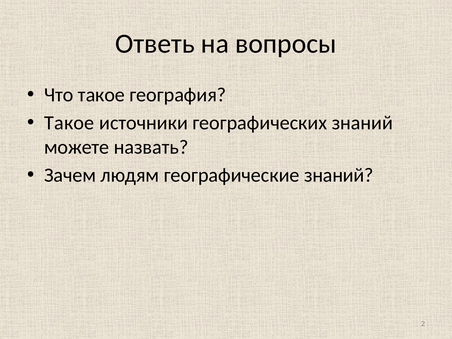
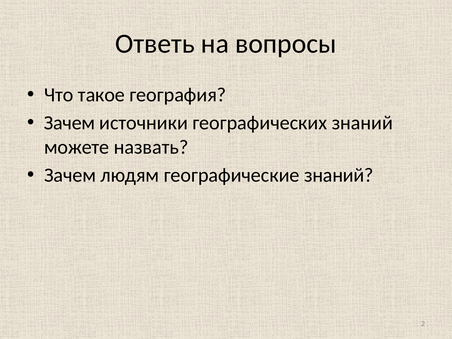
Такое: Такое -> Зачем (69, 123)
